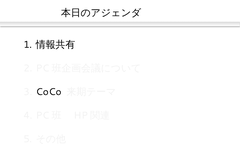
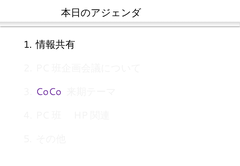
CoCo colour: black -> purple (49, 92)
